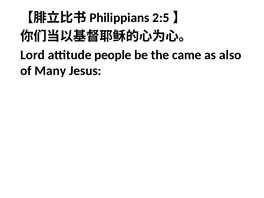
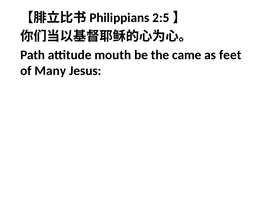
Lord: Lord -> Path (33, 55)
people: people -> mouth (113, 55)
also: also -> feet (230, 55)
